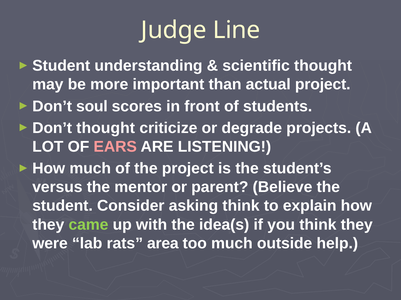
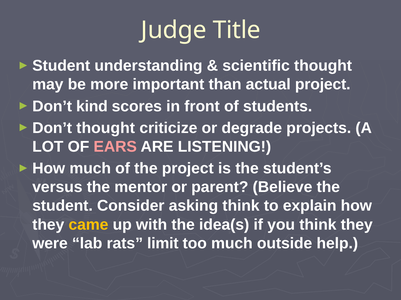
Line: Line -> Title (237, 30)
soul: soul -> kind (92, 107)
came colour: light green -> yellow (88, 225)
area: area -> limit (163, 244)
